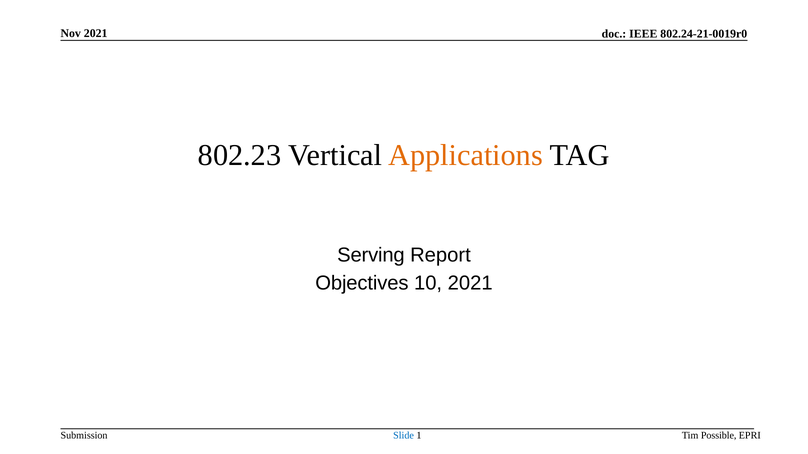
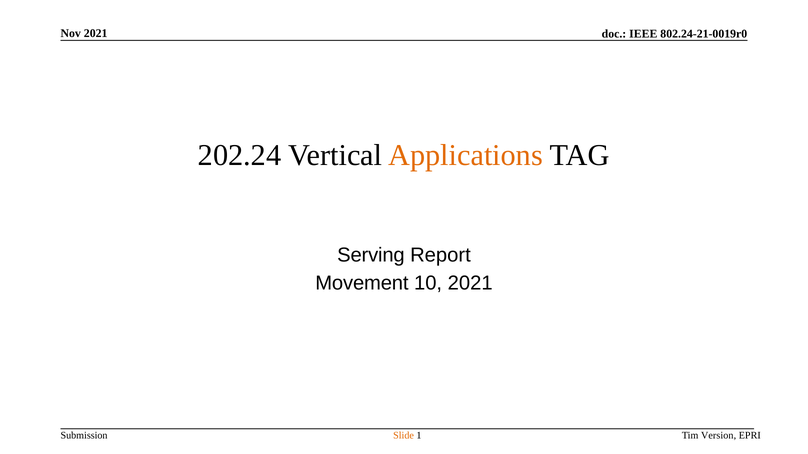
802.23: 802.23 -> 202.24 (240, 156)
Objectives: Objectives -> Movement (362, 284)
Slide colour: blue -> orange (404, 436)
Possible: Possible -> Version (719, 436)
